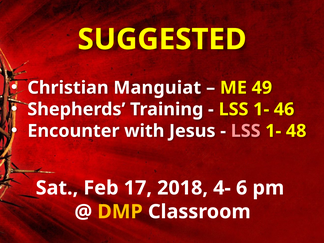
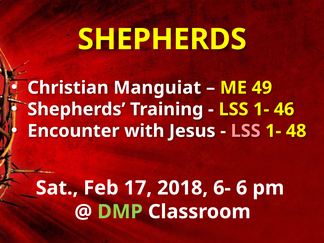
SUGGESTED: SUGGESTED -> SHEPHERDS (162, 39)
4-: 4- -> 6- (222, 188)
DMP colour: yellow -> light green (120, 212)
